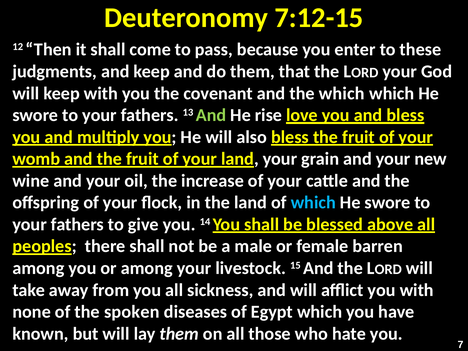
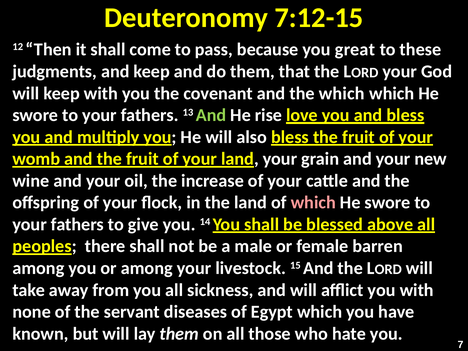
enter: enter -> great (355, 50)
which colour: light blue -> pink (313, 203)
spoken: spoken -> servant (132, 312)
